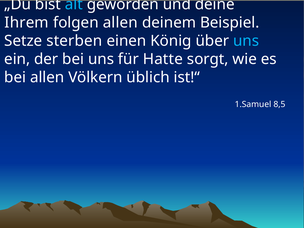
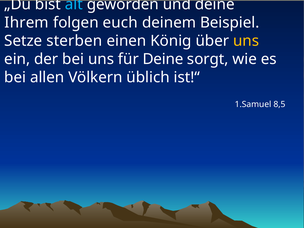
folgen allen: allen -> euch (120, 23)
uns colour: light blue -> yellow (246, 41)
für Hatte: Hatte -> Deine (163, 59)
